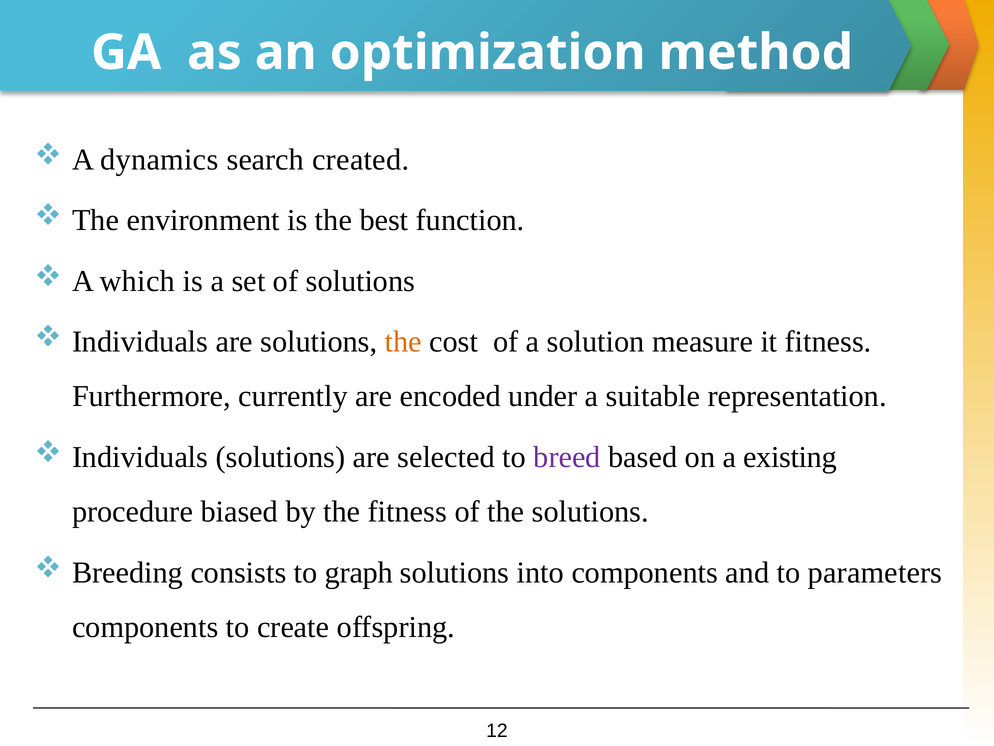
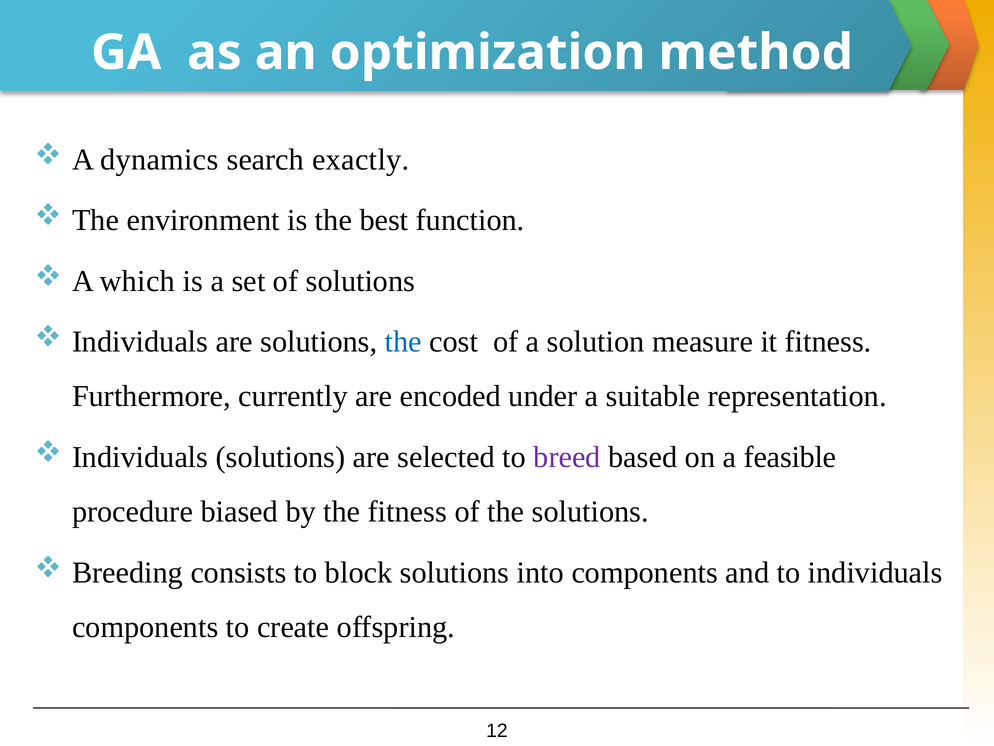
created: created -> exactly (361, 159)
the colour: orange -> blue (403, 342)
existing: existing -> feasible (790, 457)
graph: graph -> block (359, 572)
to parameters: parameters -> individuals (875, 572)
